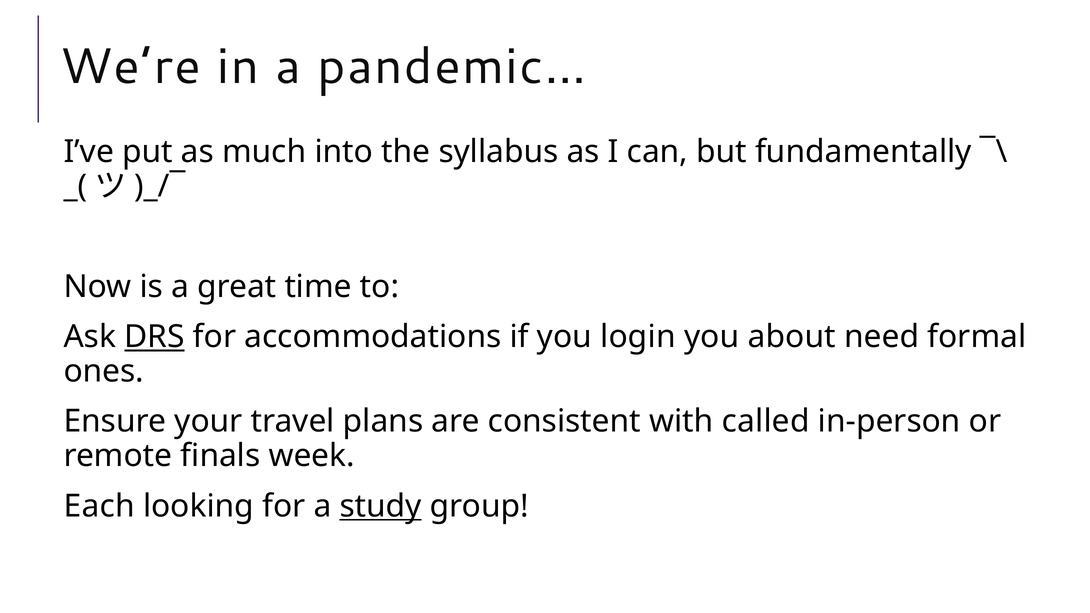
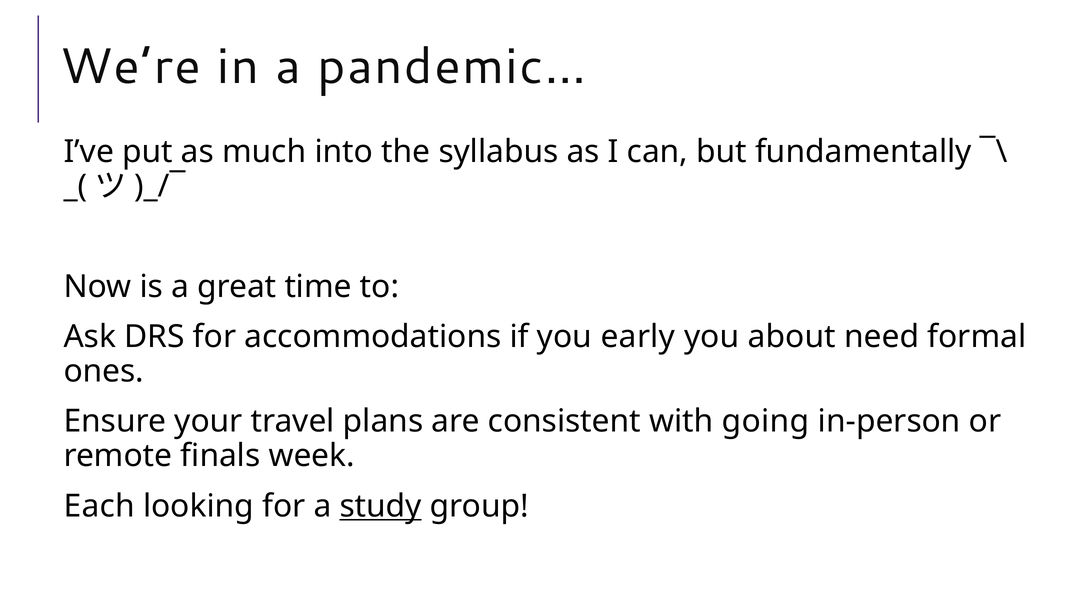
DRS underline: present -> none (154, 337)
login: login -> early (638, 337)
called: called -> going (766, 422)
